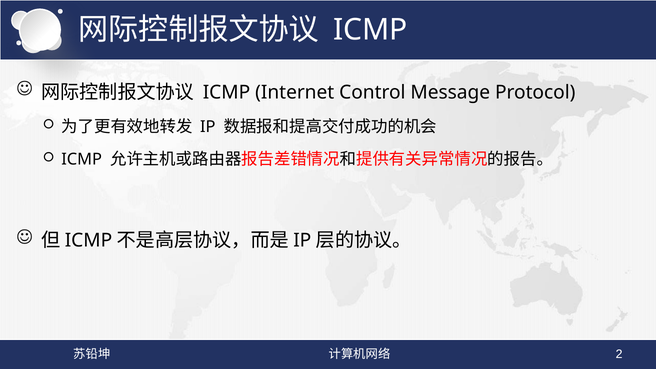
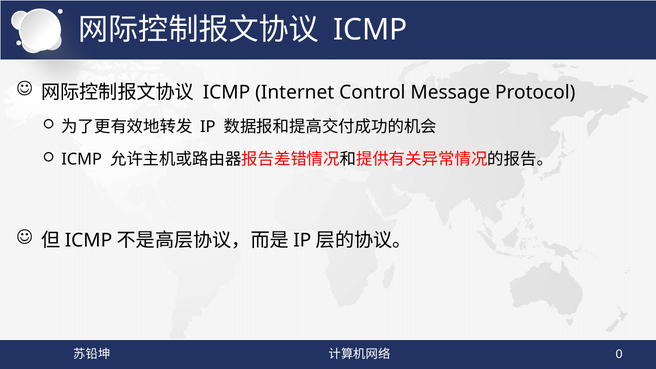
2: 2 -> 0 (619, 354)
